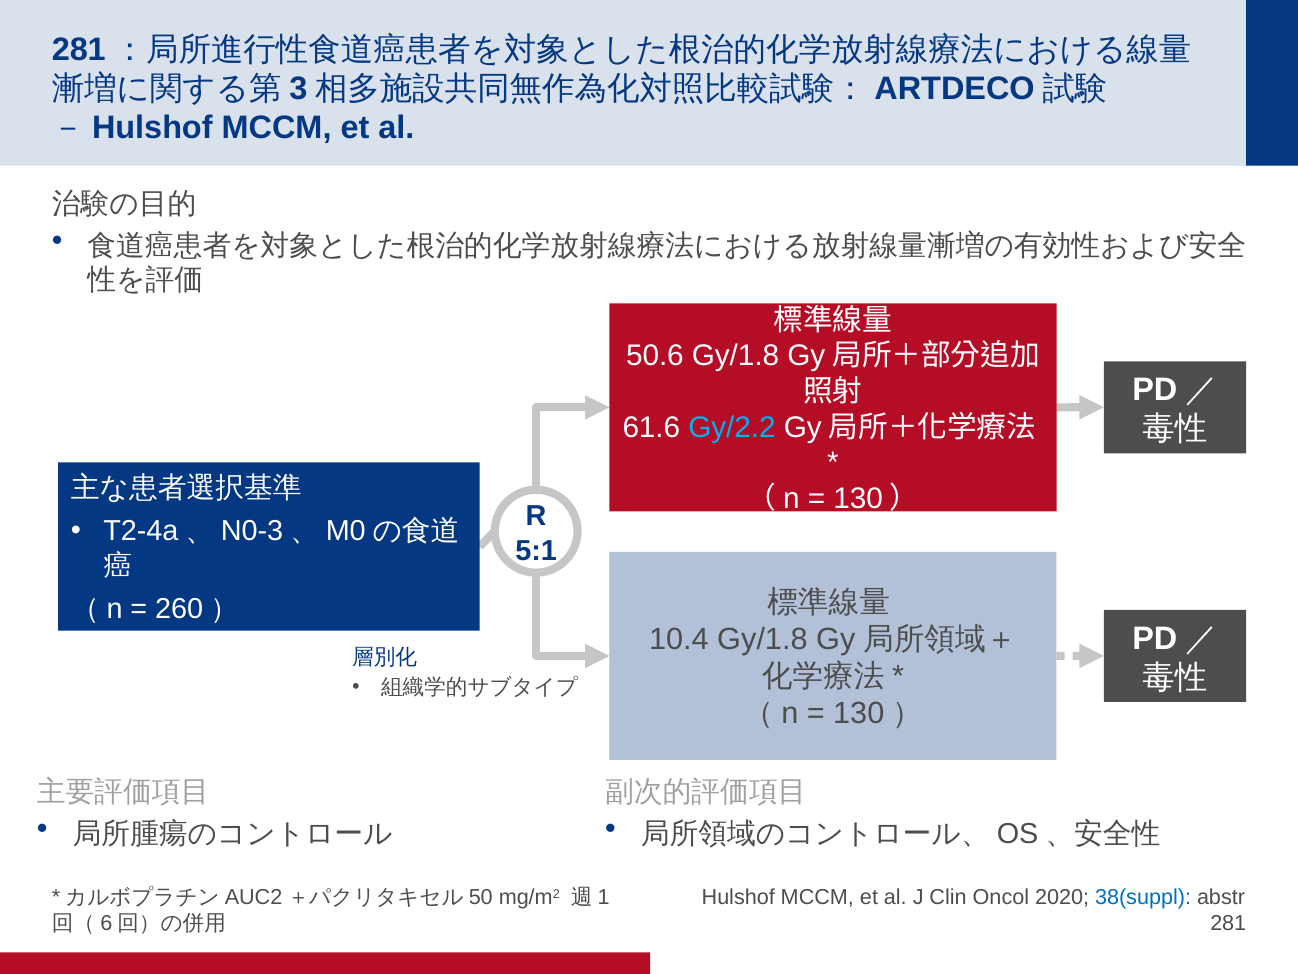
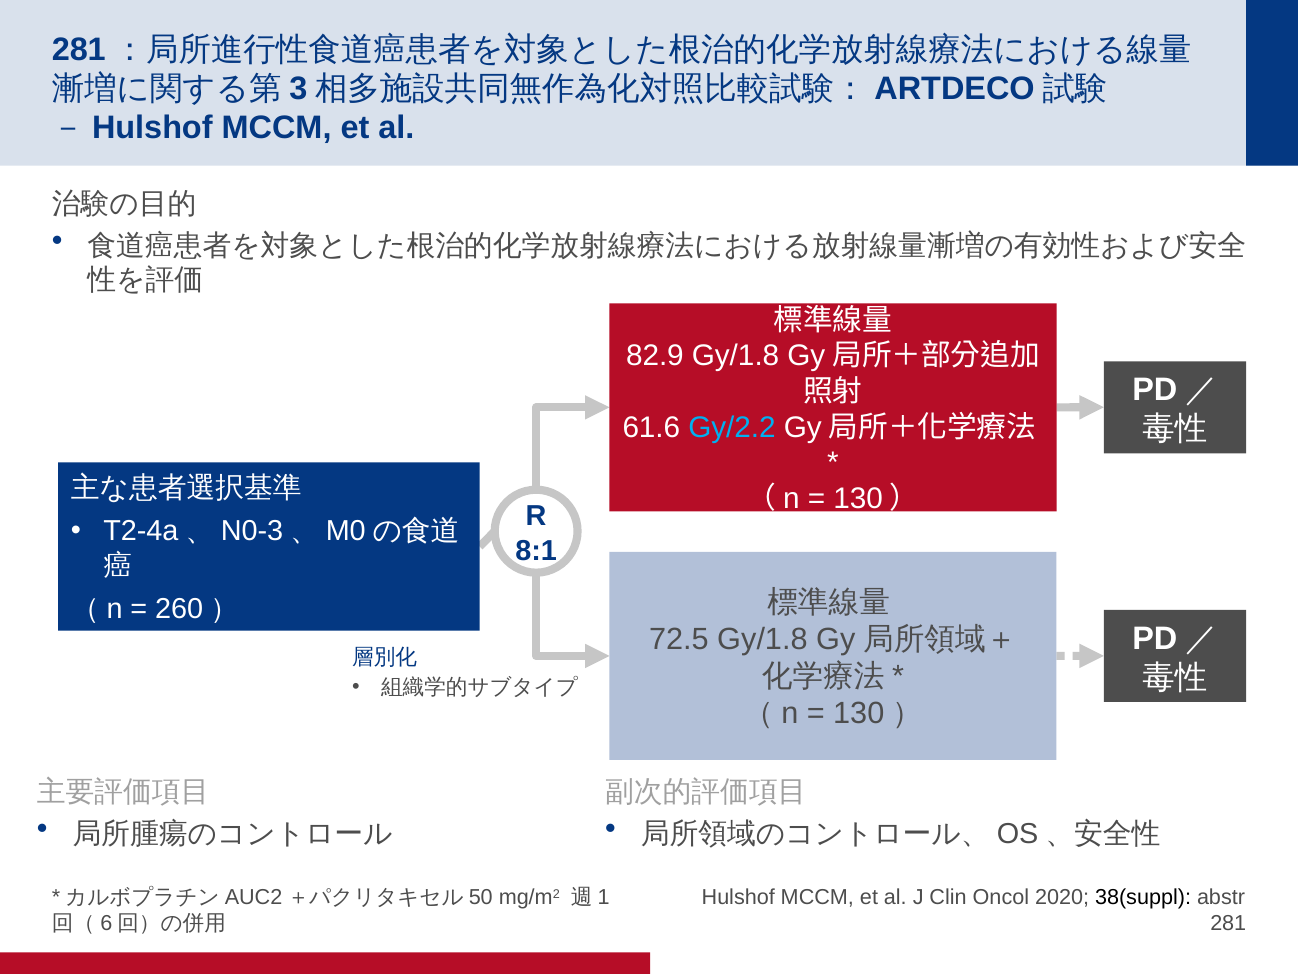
50.6: 50.6 -> 82.9 (655, 356)
5:1: 5:1 -> 8:1 (536, 550)
10.4: 10.4 -> 72.5 (679, 639)
38(suppl colour: blue -> black (1143, 897)
